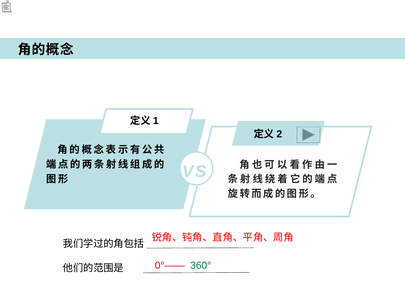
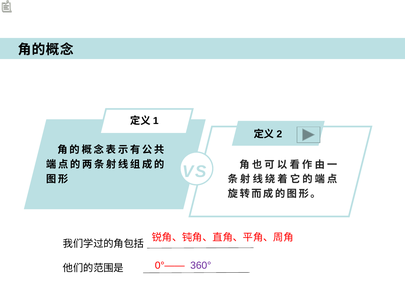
360° colour: green -> purple (201, 265)
